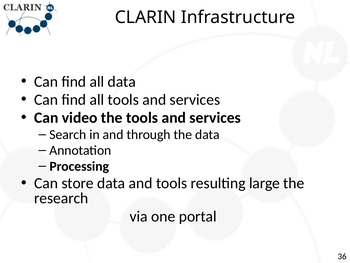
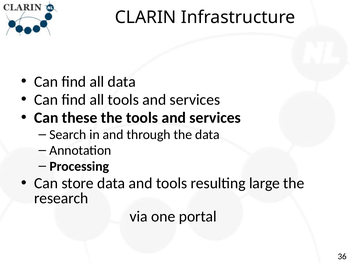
video: video -> these (80, 118)
